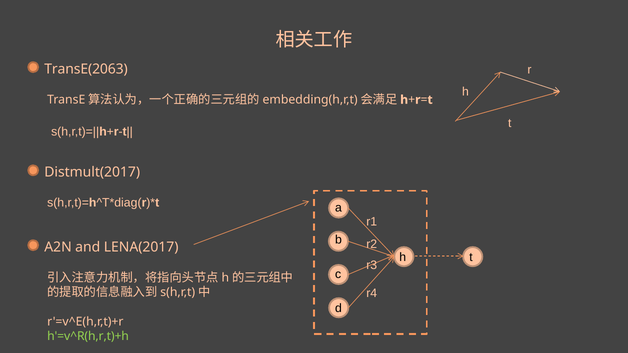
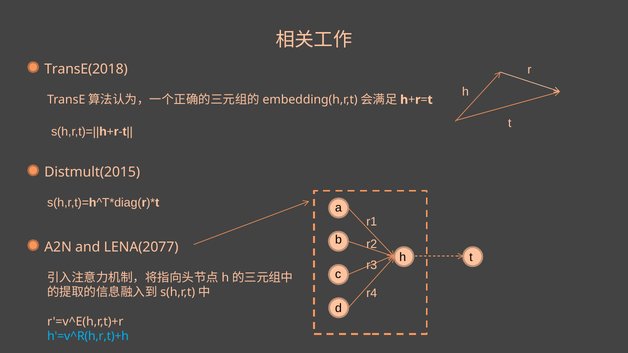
TransE(2063: TransE(2063 -> TransE(2018 (86, 69)
Distmult(2017: Distmult(2017 -> Distmult(2015 (92, 172)
LENA(2017: LENA(2017 -> LENA(2077 (141, 247)
h'=v^R(h,r,t)+h colour: light green -> light blue (88, 337)
